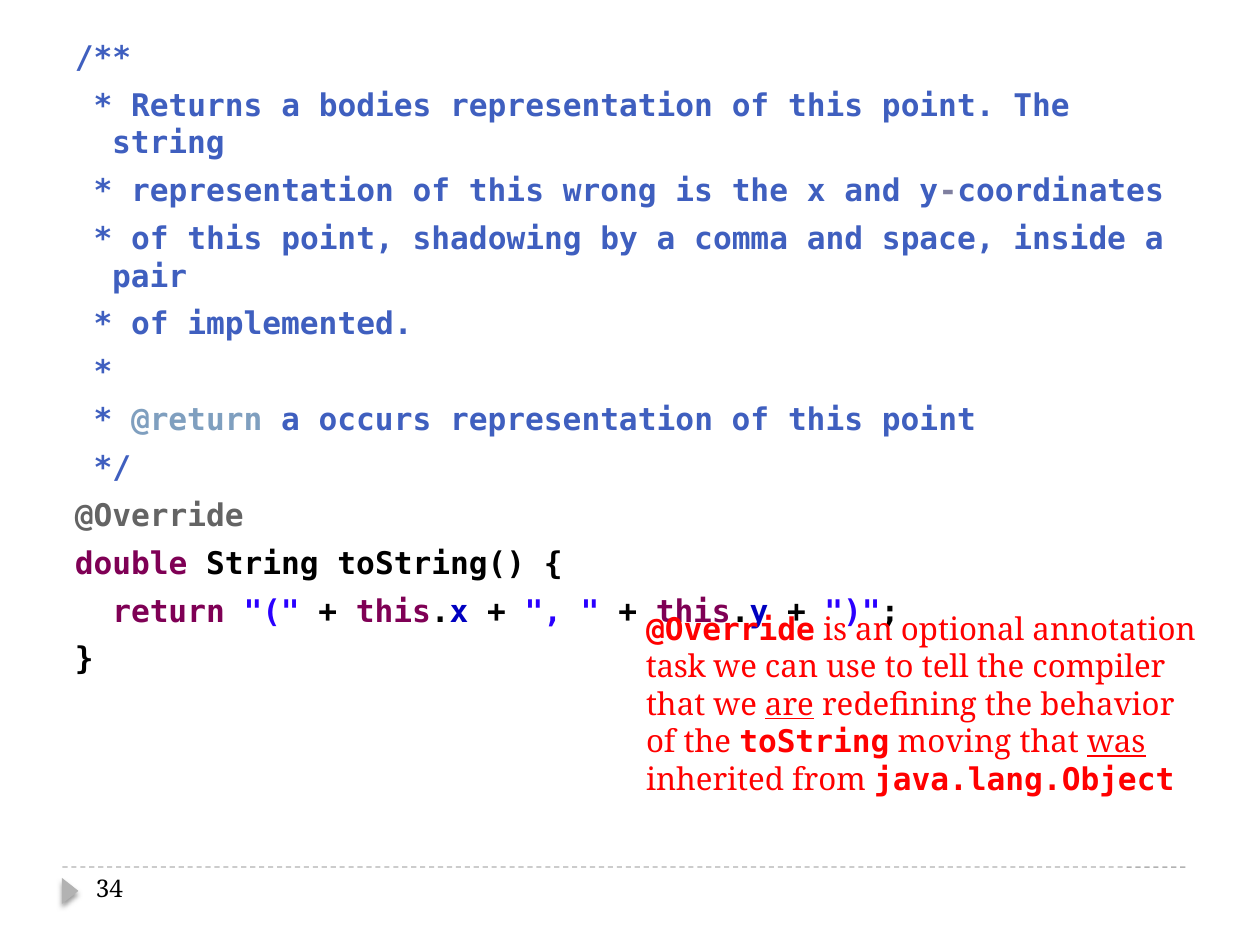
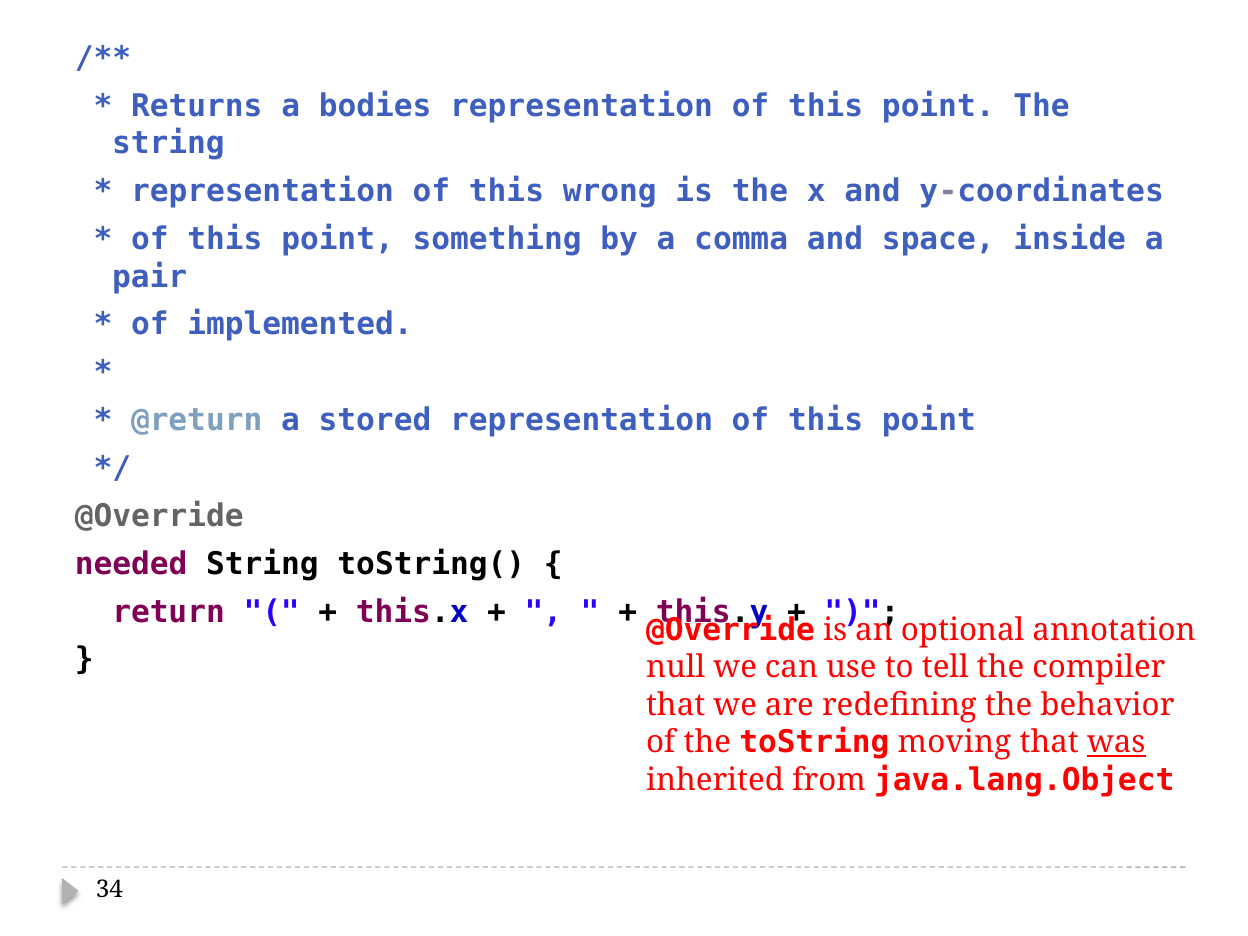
shadowing: shadowing -> something (497, 239)
occurs: occurs -> stored (375, 420)
double: double -> needed (131, 564)
task: task -> null (676, 668)
are underline: present -> none (789, 705)
